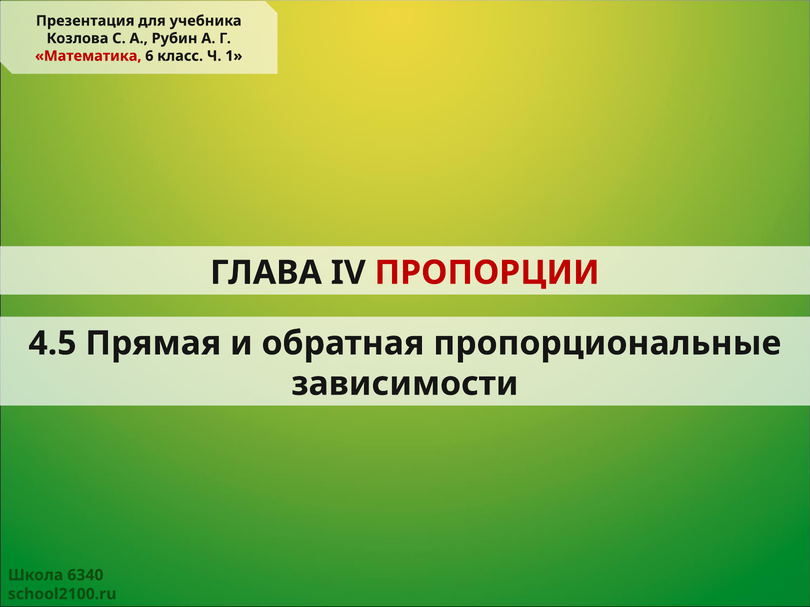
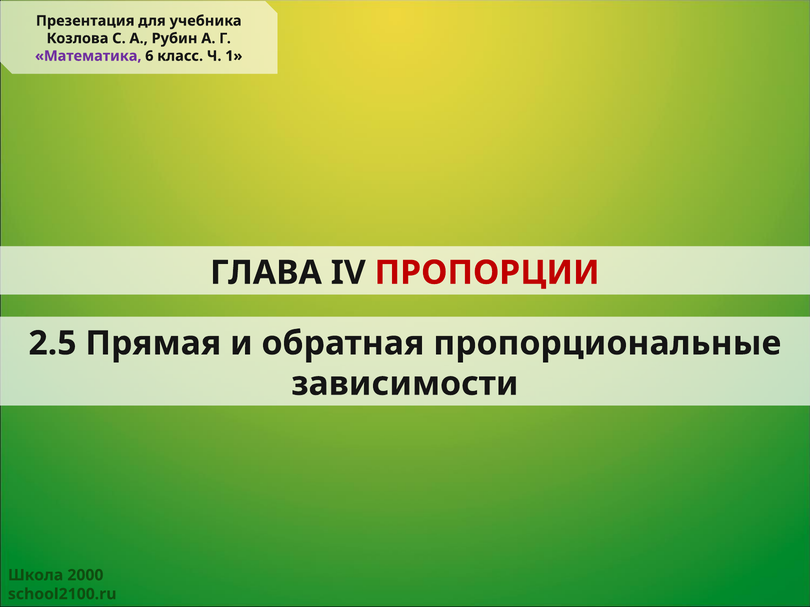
Математика colour: red -> purple (88, 56)
4.5: 4.5 -> 2.5 (52, 344)
6340: 6340 -> 2000 (85, 576)
